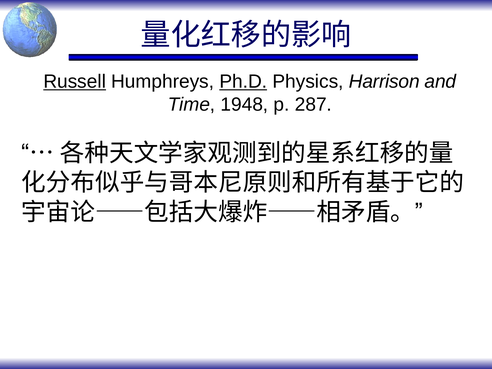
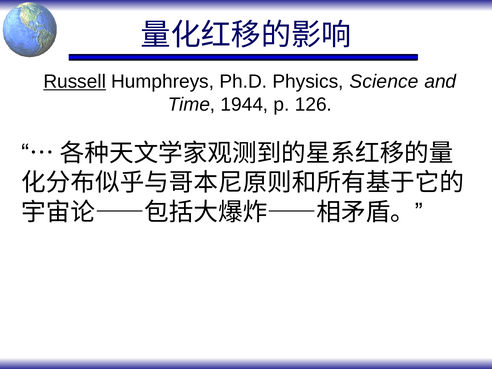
Ph.D underline: present -> none (243, 82)
Harrison: Harrison -> Science (384, 82)
1948: 1948 -> 1944 (244, 105)
287: 287 -> 126 (313, 105)
